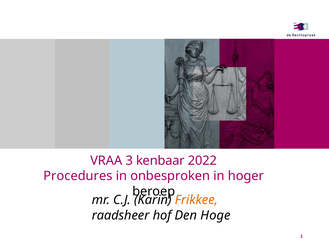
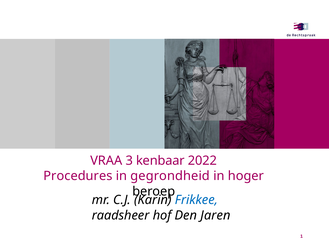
onbesproken: onbesproken -> gegrondheid (170, 176)
Frikkee colour: orange -> blue (196, 200)
Hoge: Hoge -> Jaren (216, 215)
